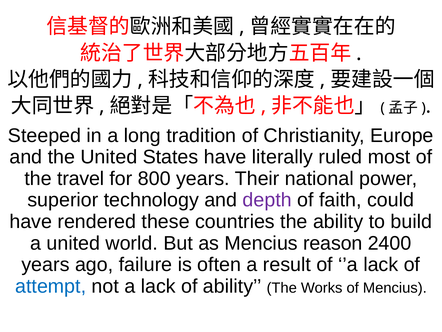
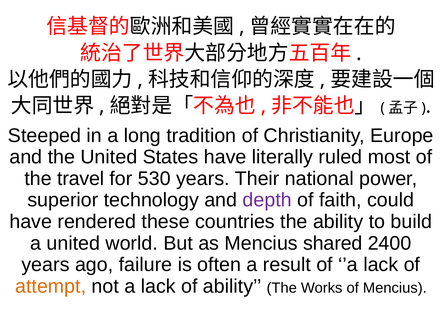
800: 800 -> 530 (154, 178)
reason: reason -> shared (333, 243)
attempt colour: blue -> orange (51, 286)
